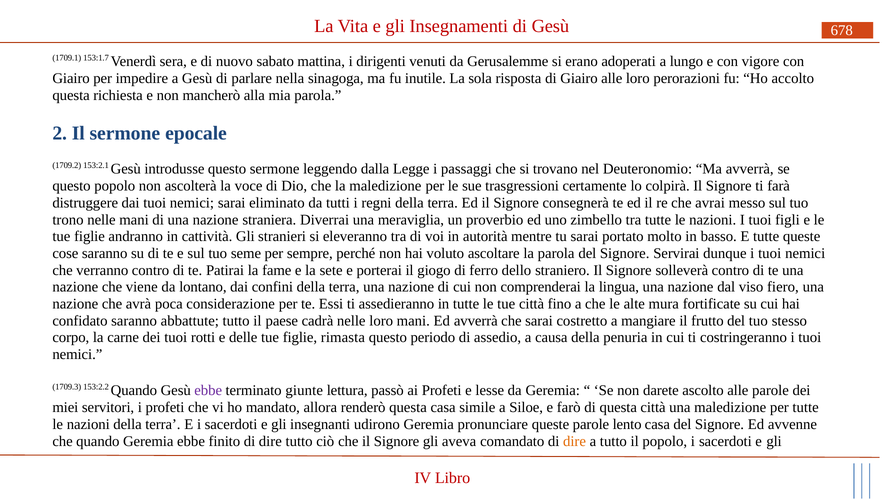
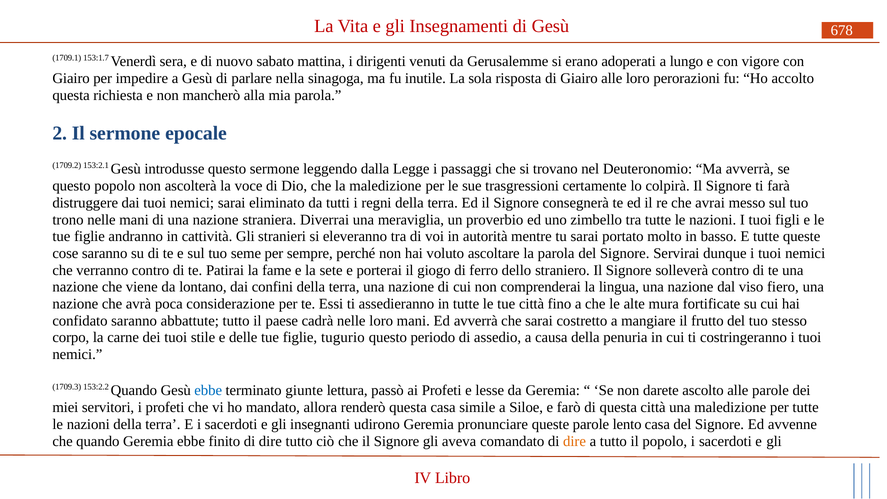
rotti: rotti -> stile (203, 338)
rimasta: rimasta -> tugurio (343, 338)
ebbe colour: purple -> blue (208, 391)
